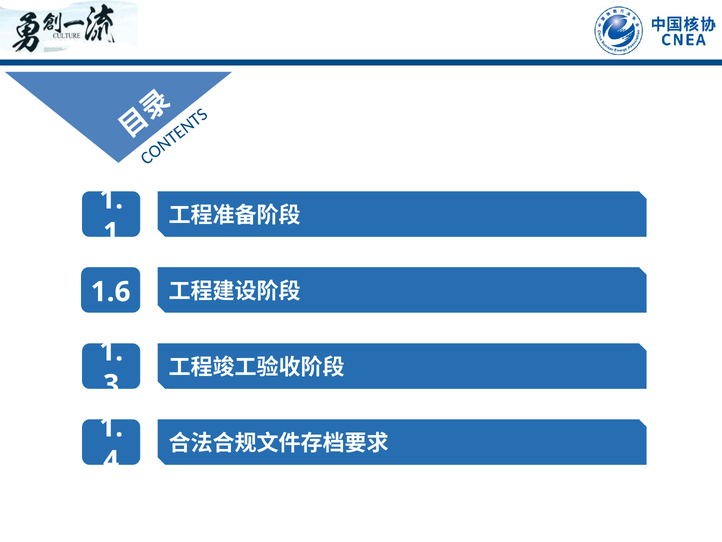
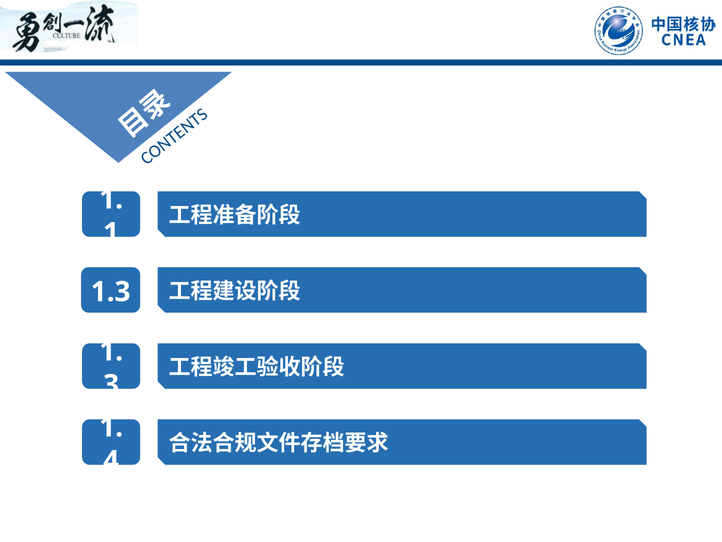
1.6: 1.6 -> 1.3 (111, 292)
